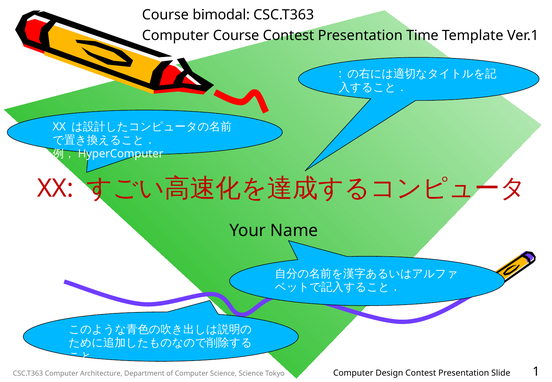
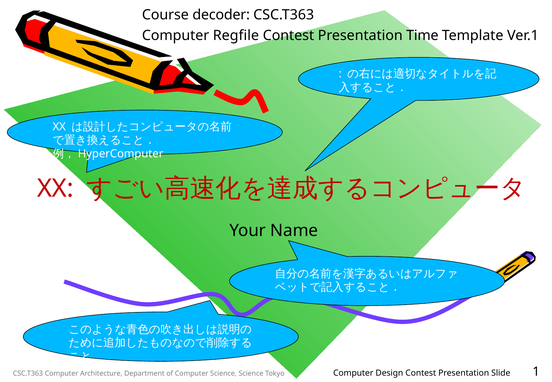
bimodal: bimodal -> decoder (221, 15)
Computer Course: Course -> Regfile (236, 35)
